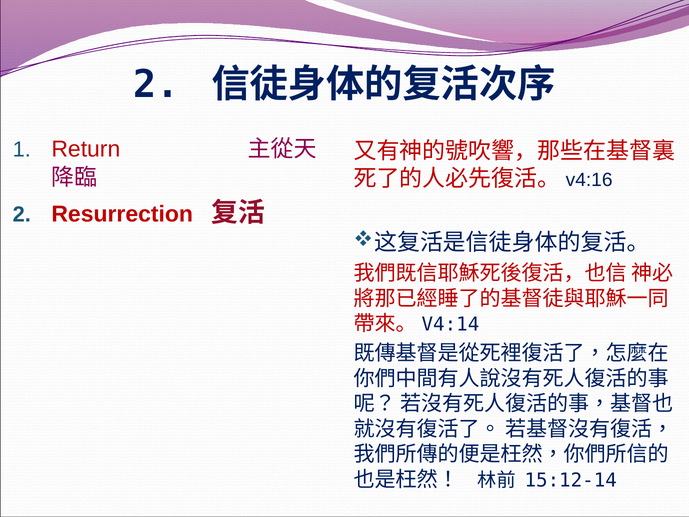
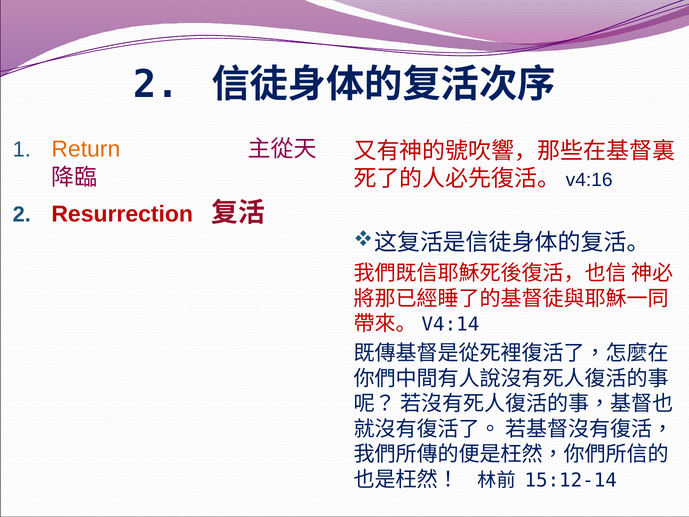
Return colour: red -> orange (86, 149)
